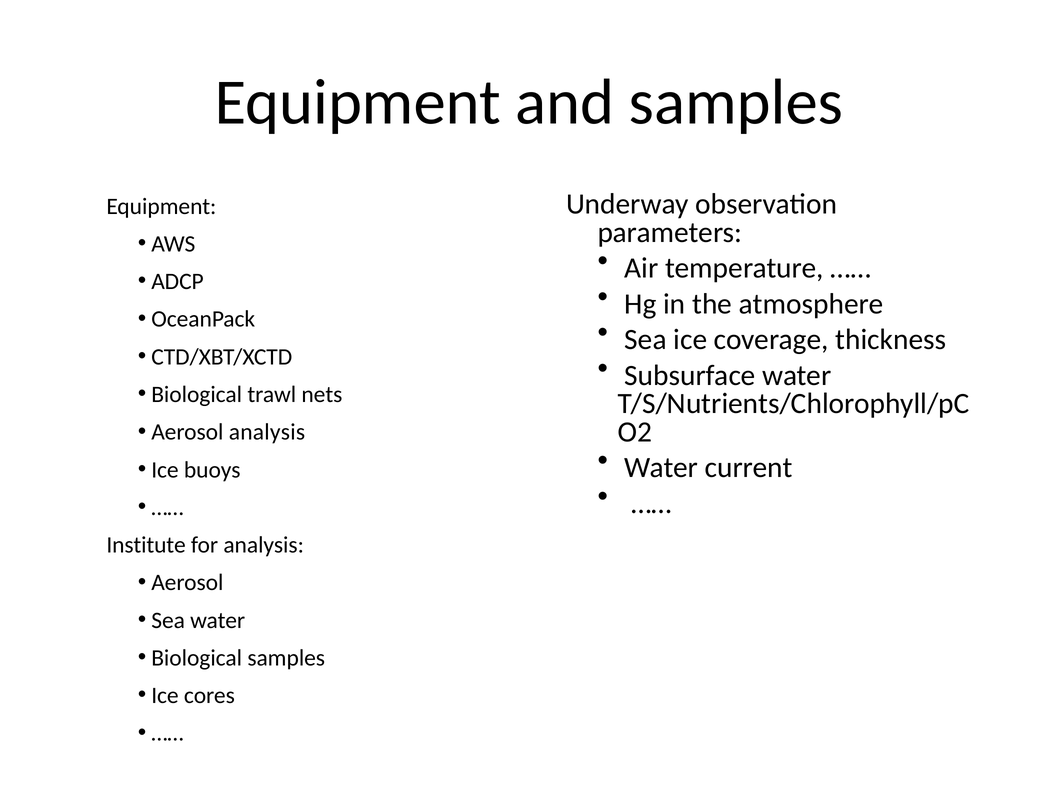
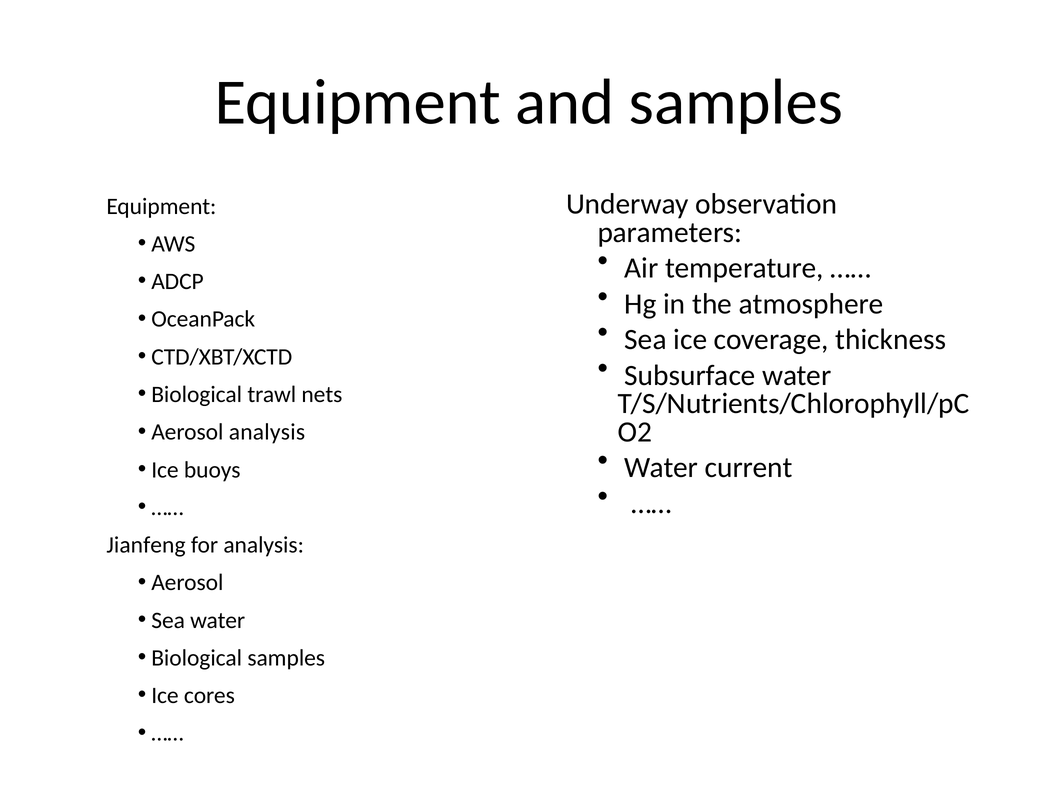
Institute: Institute -> Jianfeng (146, 545)
